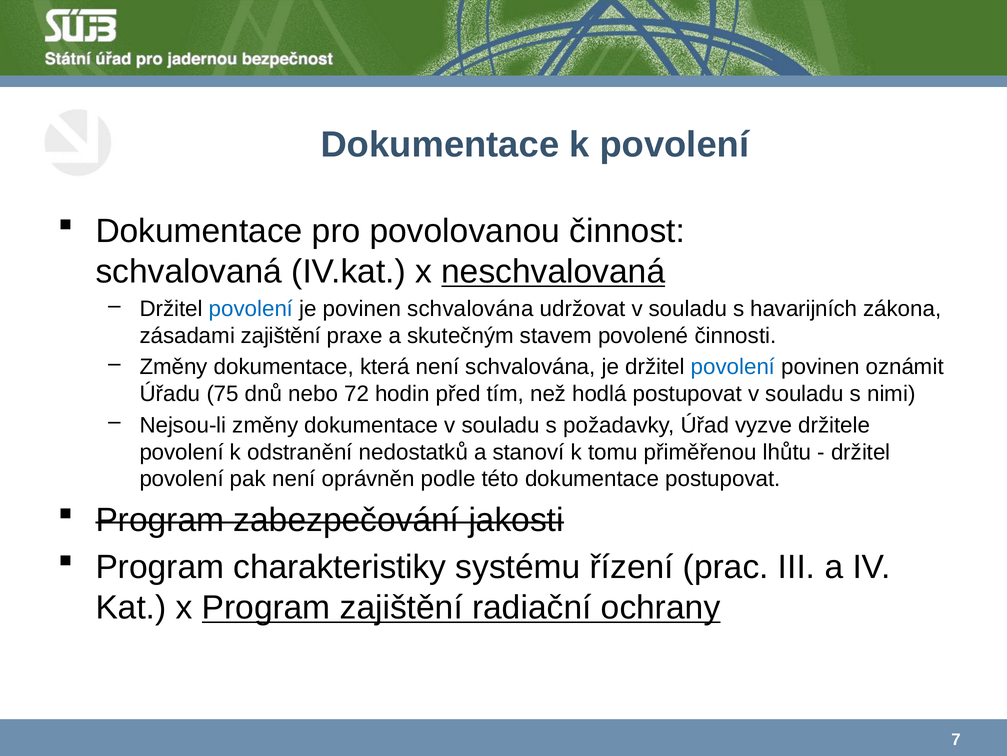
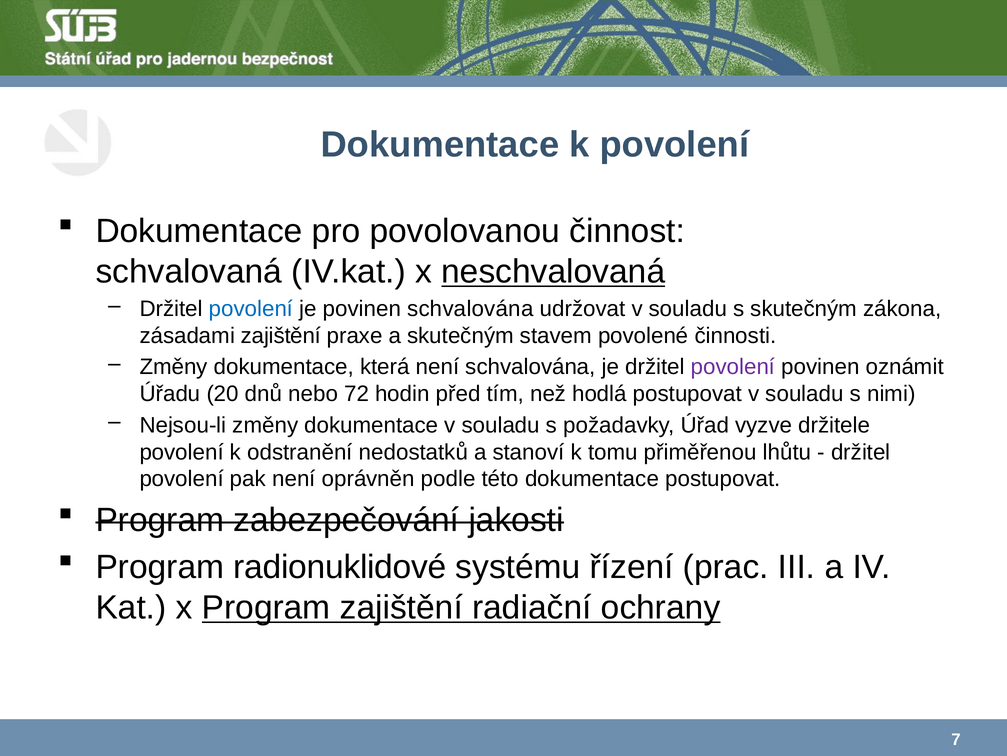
s havarijních: havarijních -> skutečným (804, 309)
povolení colour: blue -> purple (733, 367)
75: 75 -> 20 (223, 394)
charakteristiky: charakteristiky -> radionuklidové (340, 567)
